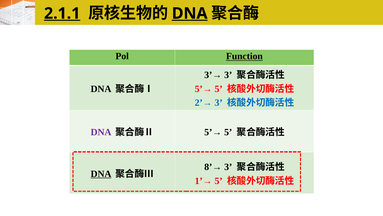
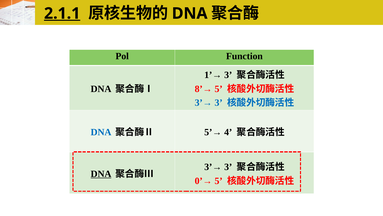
DNA underline: present -> none (190, 13)
Function underline: present -> none (244, 56)
3’→: 3’→ -> 1’→ (213, 75)
5’→: 5’→ -> 8’→ (203, 89)
2’→: 2’→ -> 3’→ (203, 103)
DNA colour: purple -> blue (101, 132)
5: 5 -> 4 (228, 132)
8’→: 8’→ -> 3’→ (213, 166)
1’→: 1’→ -> 0’→ (203, 180)
